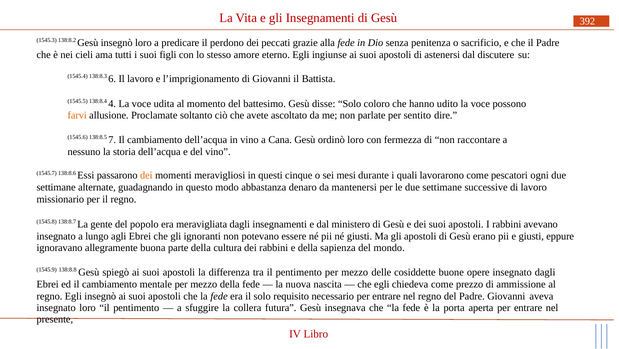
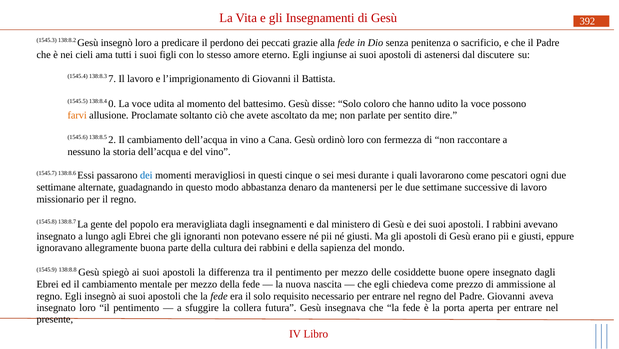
6: 6 -> 7 (112, 79)
4: 4 -> 0 (112, 104)
7: 7 -> 2 (112, 140)
dei colour: orange -> blue (146, 175)
